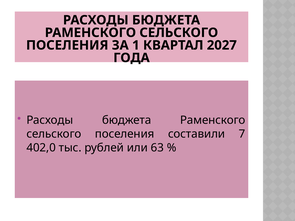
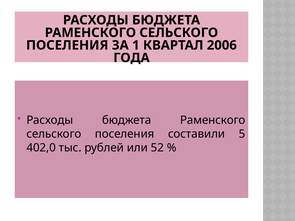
2027: 2027 -> 2006 (222, 45)
7: 7 -> 5 (242, 134)
63: 63 -> 52 (157, 148)
